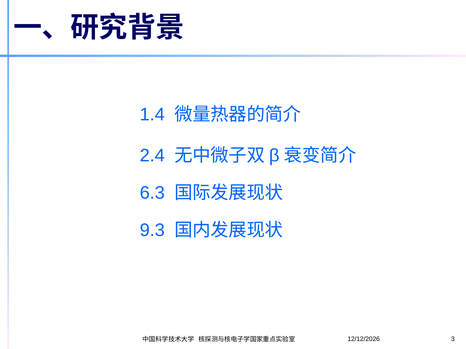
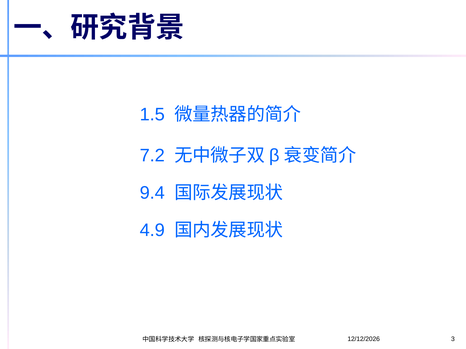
1.4: 1.4 -> 1.5 (152, 115)
2.4: 2.4 -> 7.2 (152, 156)
6.3: 6.3 -> 9.4 (152, 193)
9.3: 9.3 -> 4.9 (152, 230)
